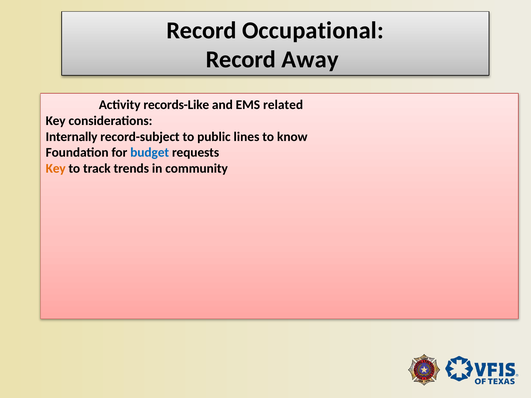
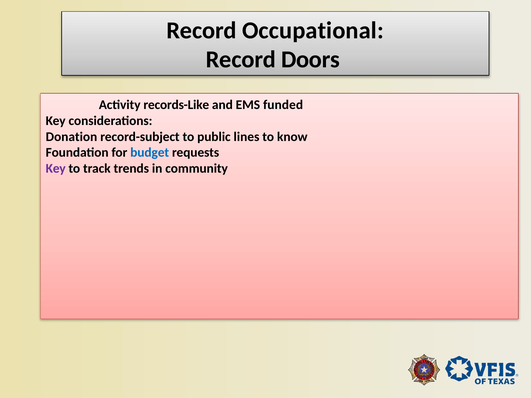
Away: Away -> Doors (310, 60)
related: related -> funded (283, 105)
Internally: Internally -> Donation (71, 137)
Key colour: orange -> purple (56, 169)
